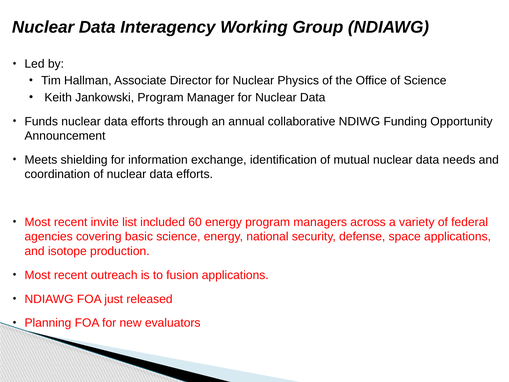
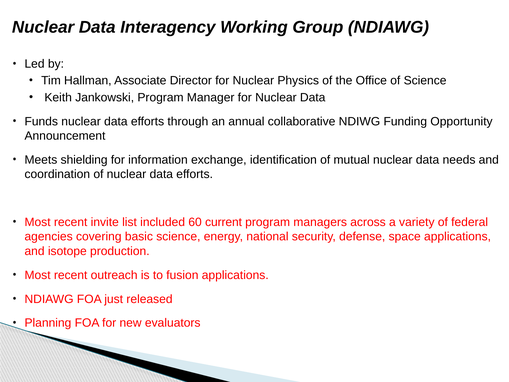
60 energy: energy -> current (224, 222)
